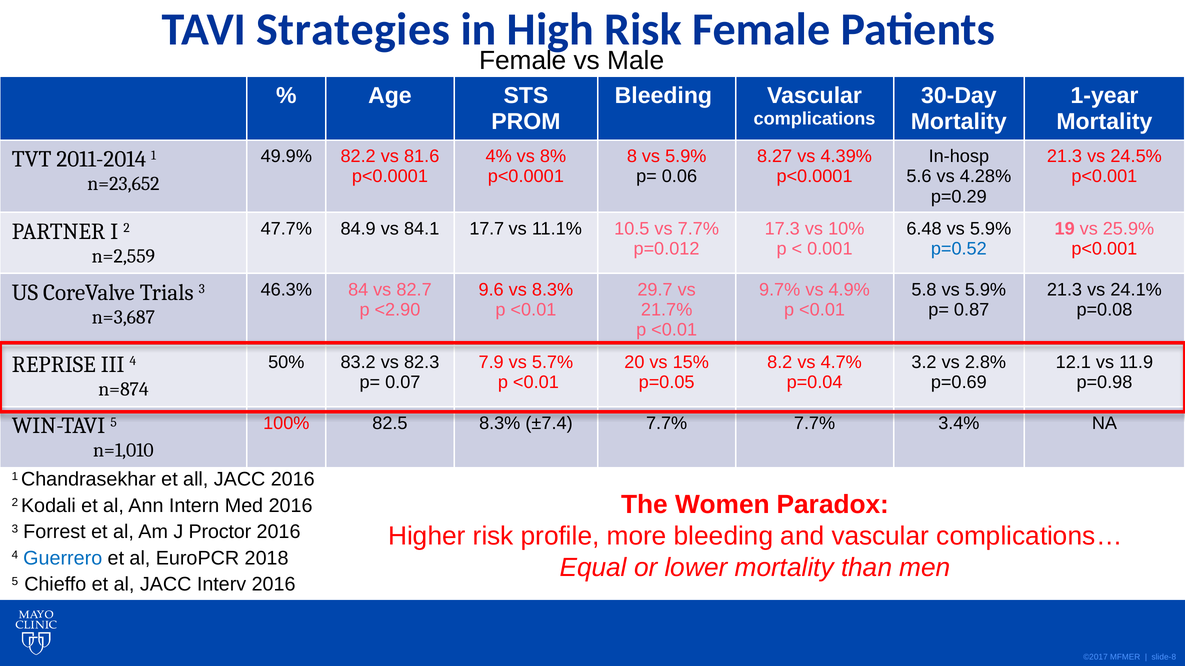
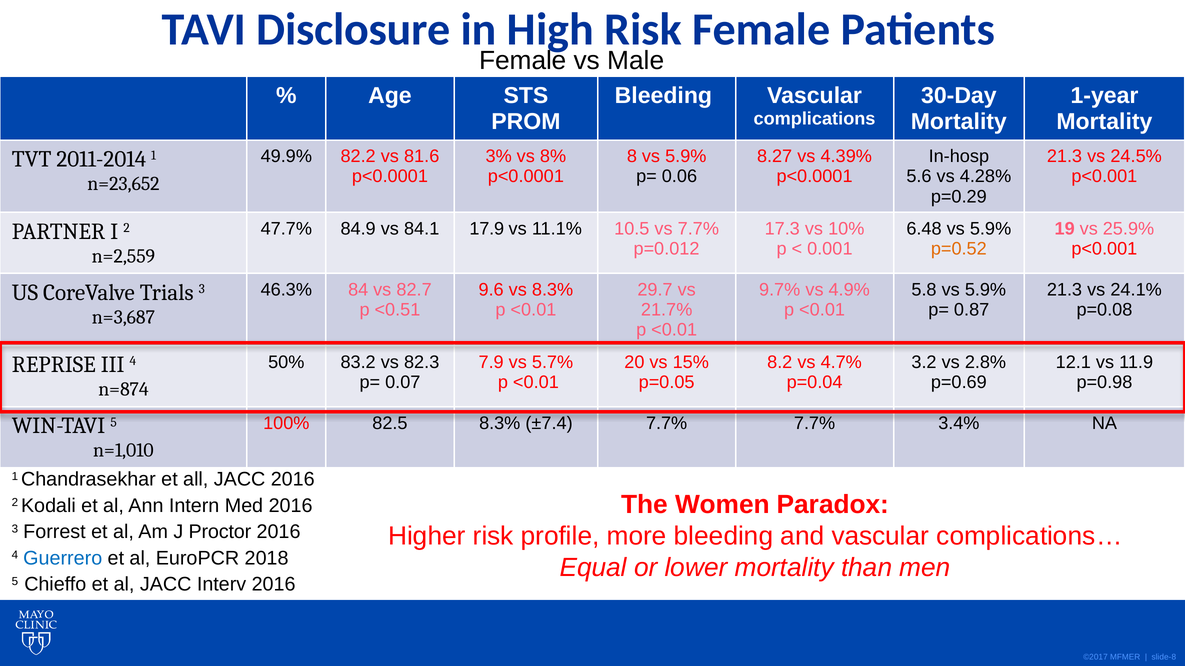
Strategies: Strategies -> Disclosure (353, 29)
4%: 4% -> 3% (499, 157)
17.7: 17.7 -> 17.9 (487, 229)
p=0.52 colour: blue -> orange (959, 249)
<2.90: <2.90 -> <0.51 (397, 310)
